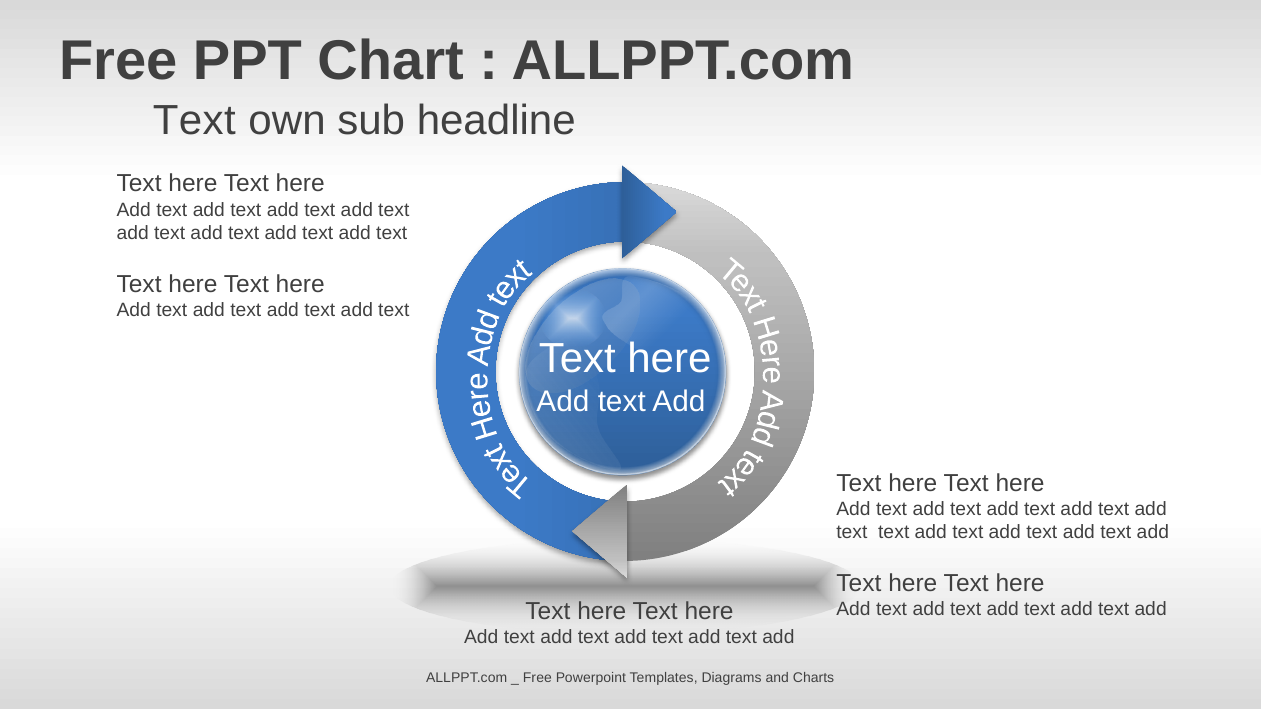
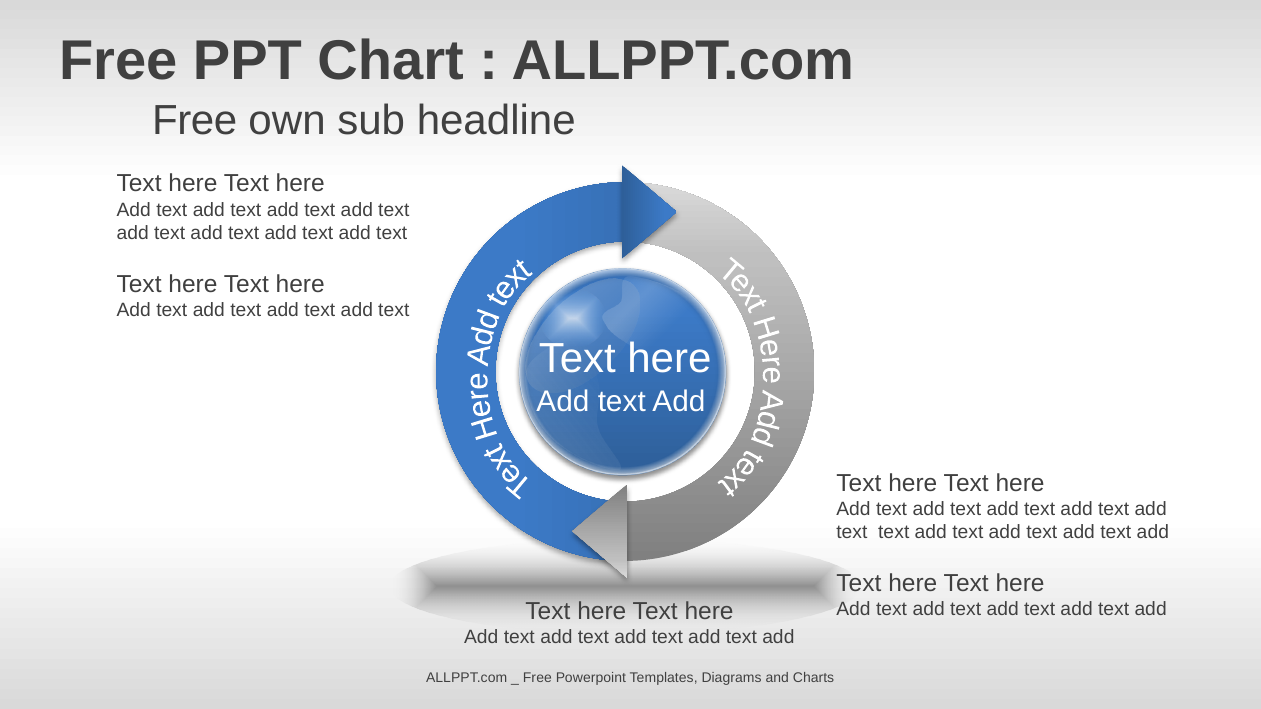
Text: Text -> Free (195, 121)
